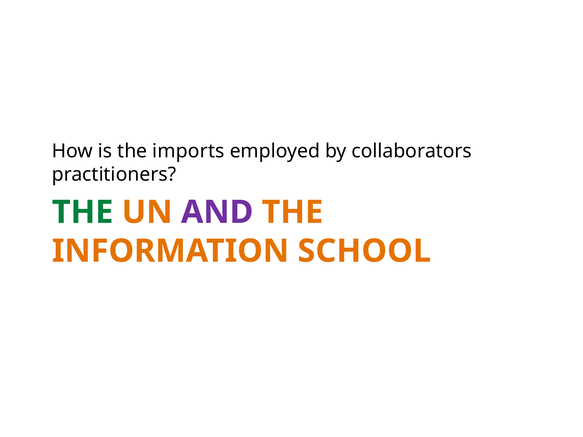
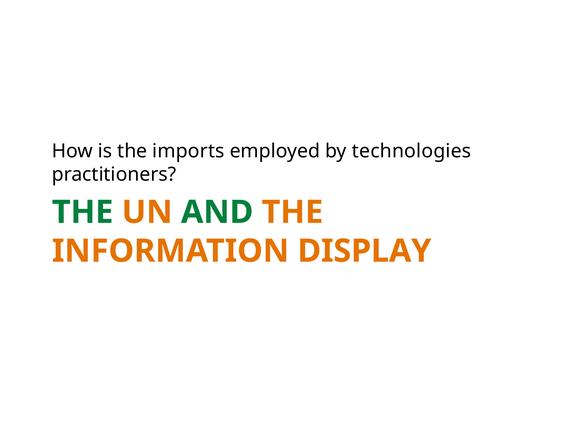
collaborators: collaborators -> technologies (412, 151)
AND colour: purple -> green (217, 212)
SCHOOL: SCHOOL -> DISPLAY (364, 251)
